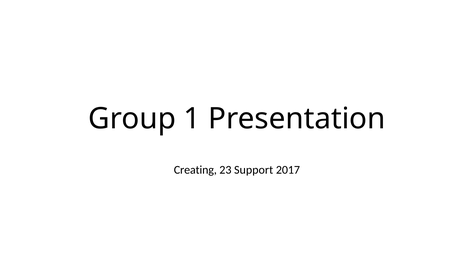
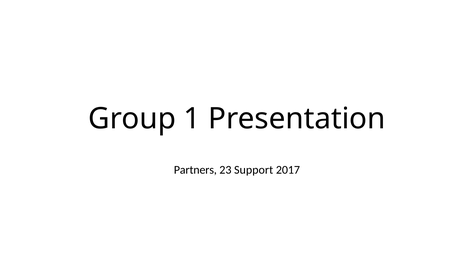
Creating: Creating -> Partners (195, 170)
